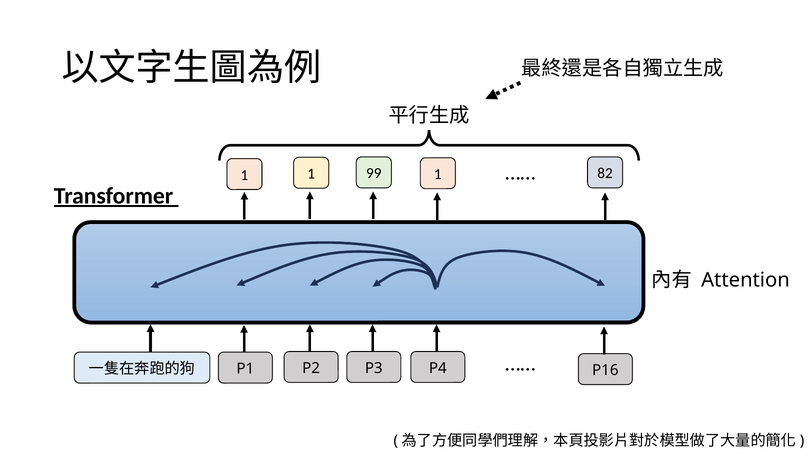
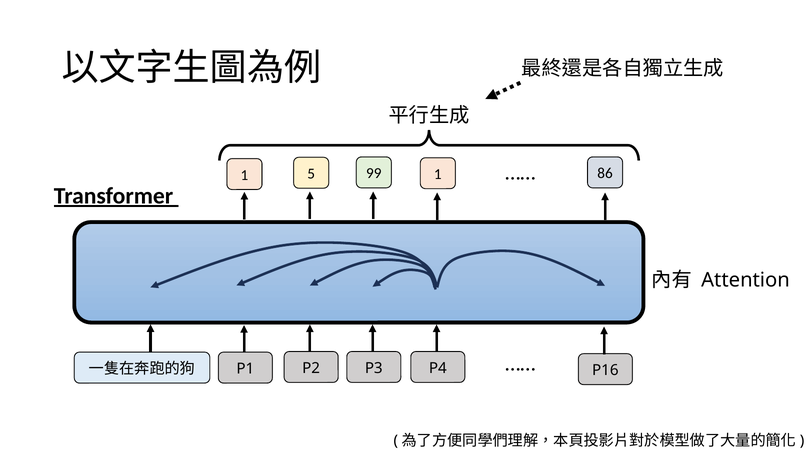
82: 82 -> 86 (605, 173)
1: 1 -> 5 (311, 174)
